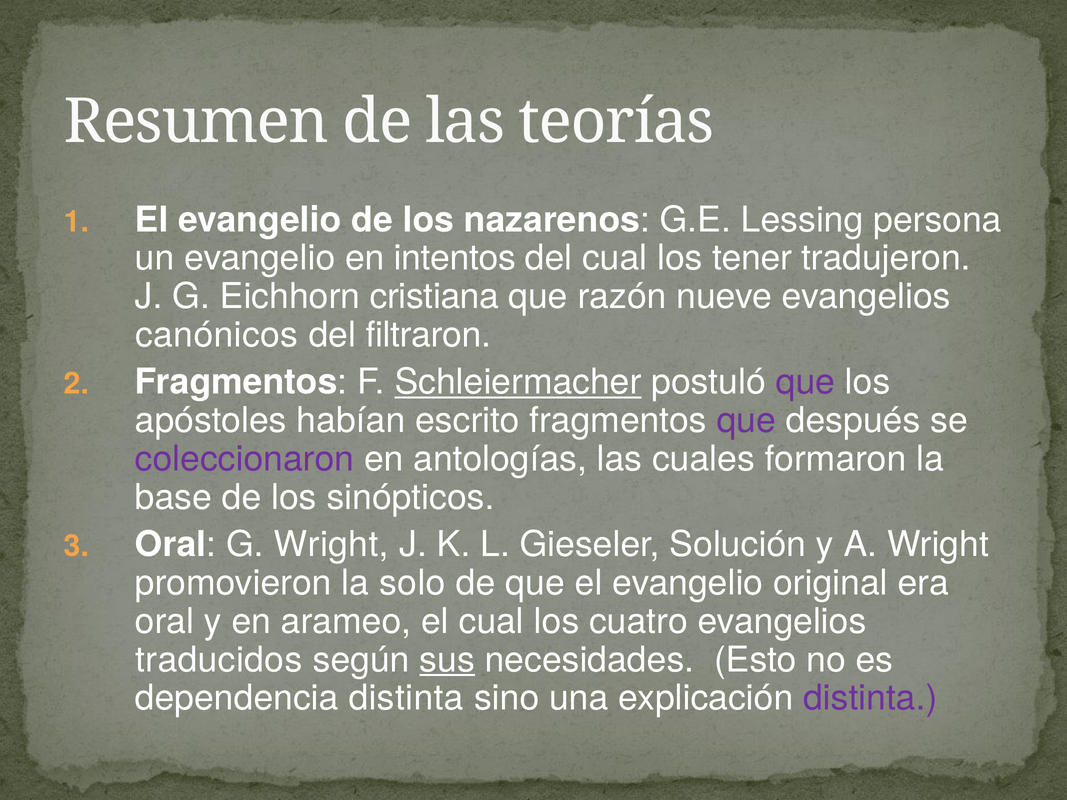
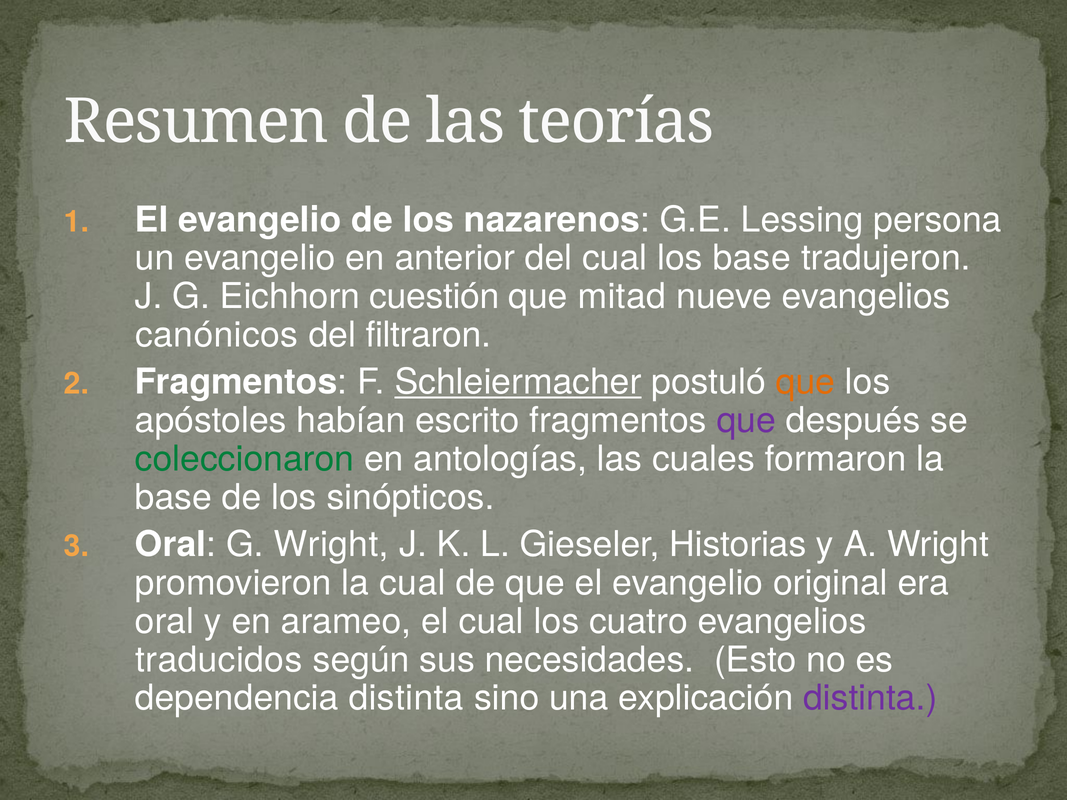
intentos: intentos -> anterior (455, 258)
los tener: tener -> base (752, 258)
cristiana: cristiana -> cuestión (434, 297)
razón: razón -> mitad (622, 297)
que colour: purple -> orange (805, 382)
coleccionaron colour: purple -> green (245, 459)
Solución: Solución -> Historias (738, 545)
la solo: solo -> cual (412, 583)
sus underline: present -> none (447, 660)
